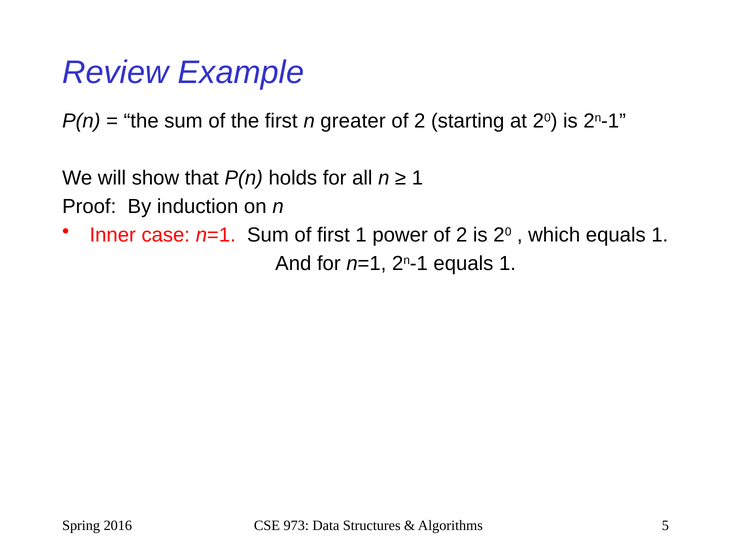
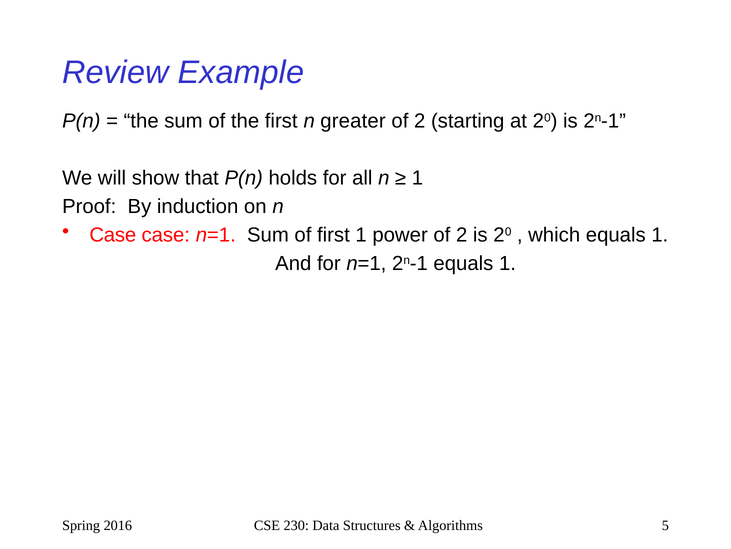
Inner: Inner -> Case (113, 235)
973: 973 -> 230 (296, 525)
